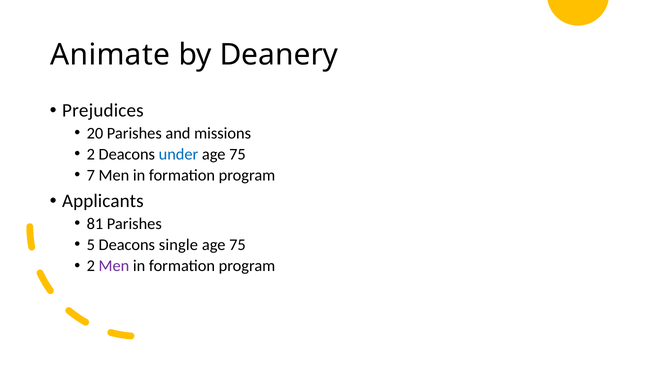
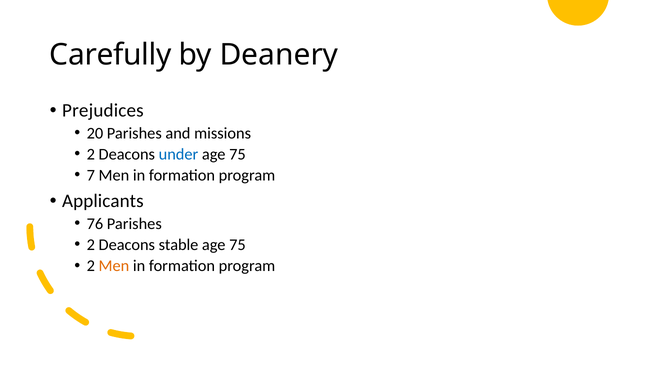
Animate: Animate -> Carefully (110, 55)
81: 81 -> 76 (95, 224)
5: 5 -> 2 (91, 245)
single: single -> stable (179, 245)
Men colour: purple -> orange (114, 266)
